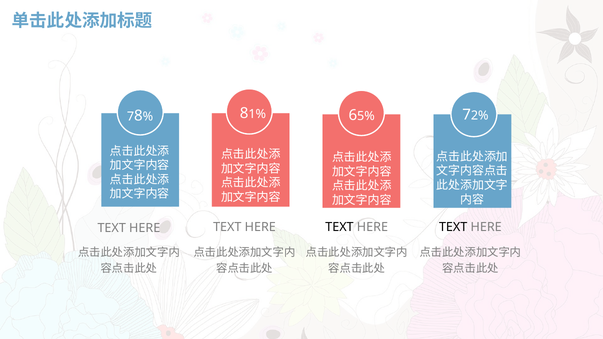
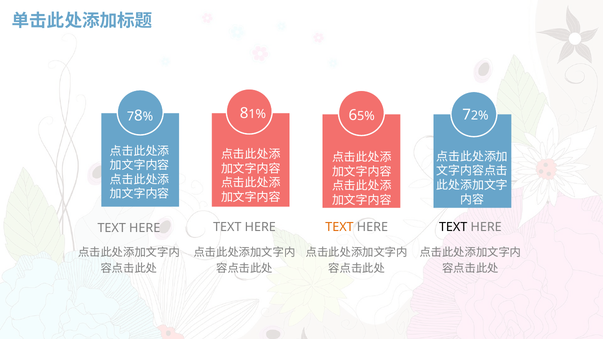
TEXT colour: black -> orange (339, 227)
